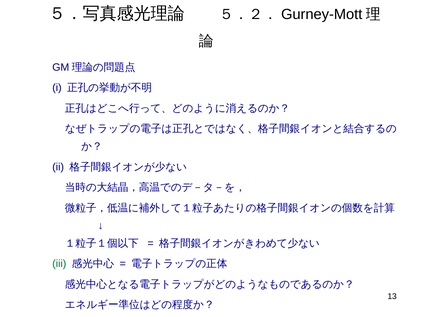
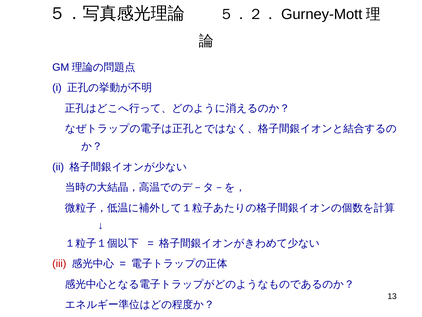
iii colour: green -> red (59, 263)
